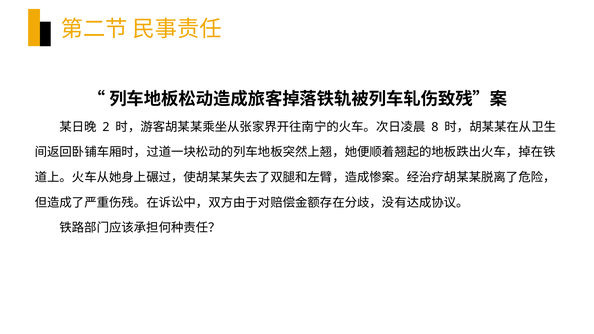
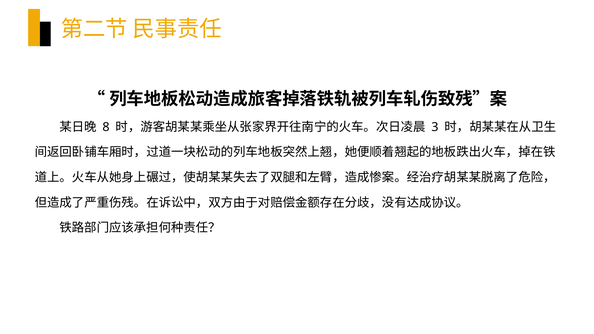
2: 2 -> 8 (106, 127)
8: 8 -> 3 (435, 127)
